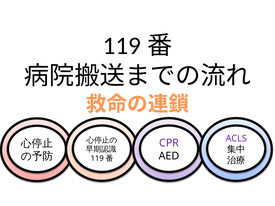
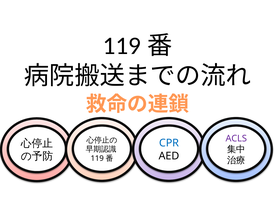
CPR colour: purple -> blue (169, 143)
